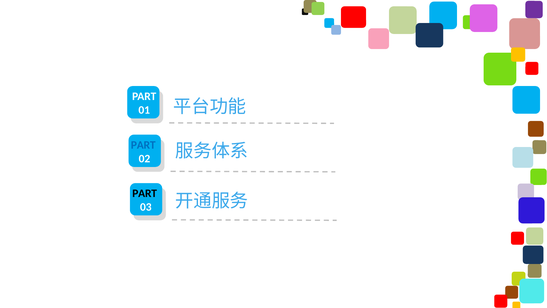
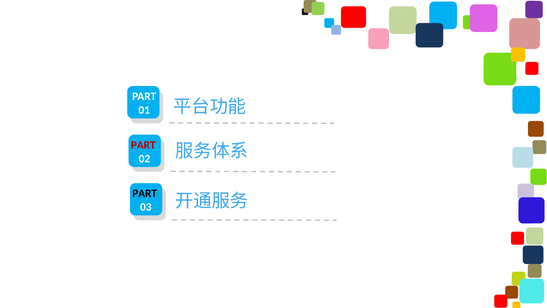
PART colour: blue -> red (143, 145)
